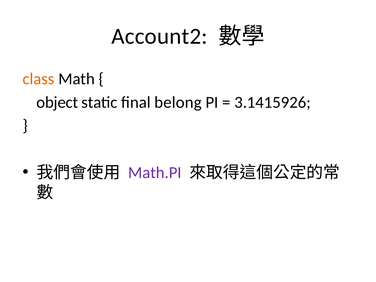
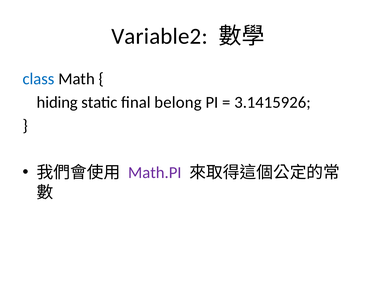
Account2: Account2 -> Variable2 (159, 36)
class colour: orange -> blue (39, 79)
object: object -> hiding (57, 102)
